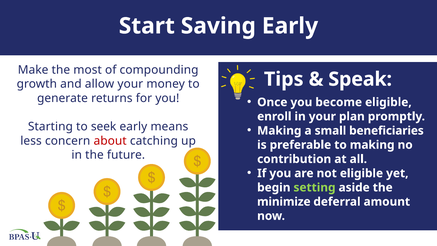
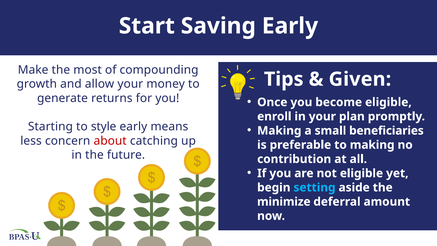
Speak: Speak -> Given (360, 79)
seek: seek -> style (104, 127)
setting colour: light green -> light blue (314, 187)
